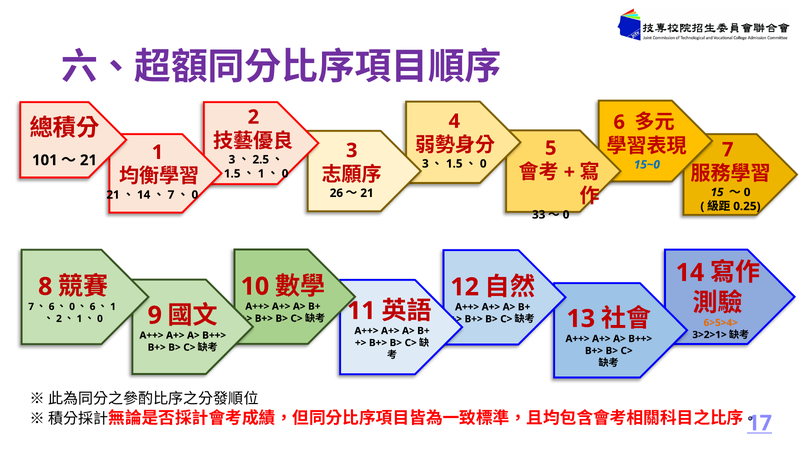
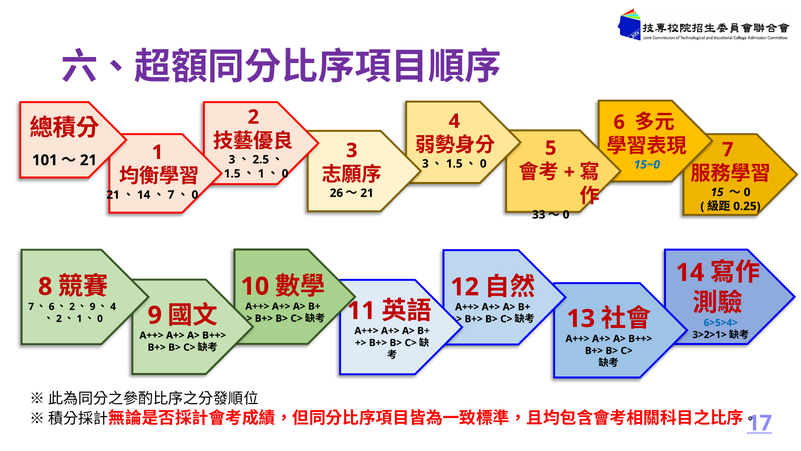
0: 0 -> 2 (72, 306)
6: 6 -> 9 (93, 306)
1: 1 -> 4 (113, 306)
6>5>4> colour: orange -> blue (721, 322)
